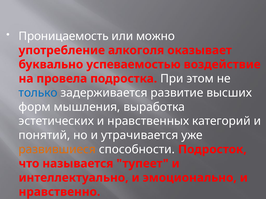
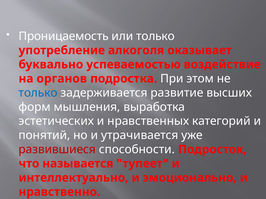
или можно: можно -> только (155, 36)
провела: провела -> органов (62, 79)
развившиеся colour: orange -> red (57, 150)
